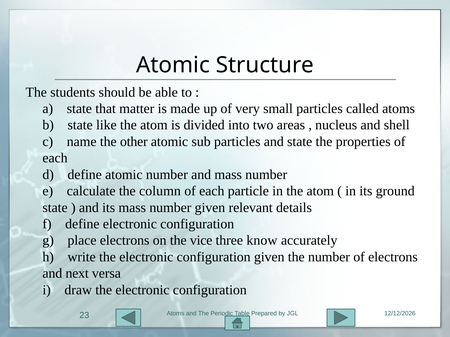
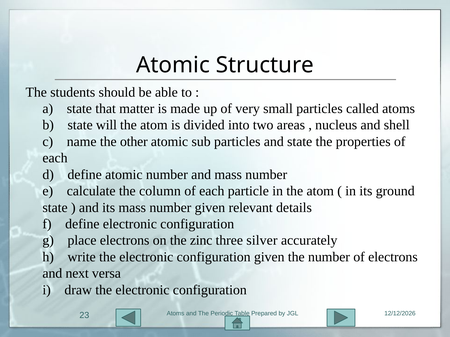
like: like -> will (106, 125)
vice: vice -> zinc (201, 241)
know: know -> silver (262, 241)
